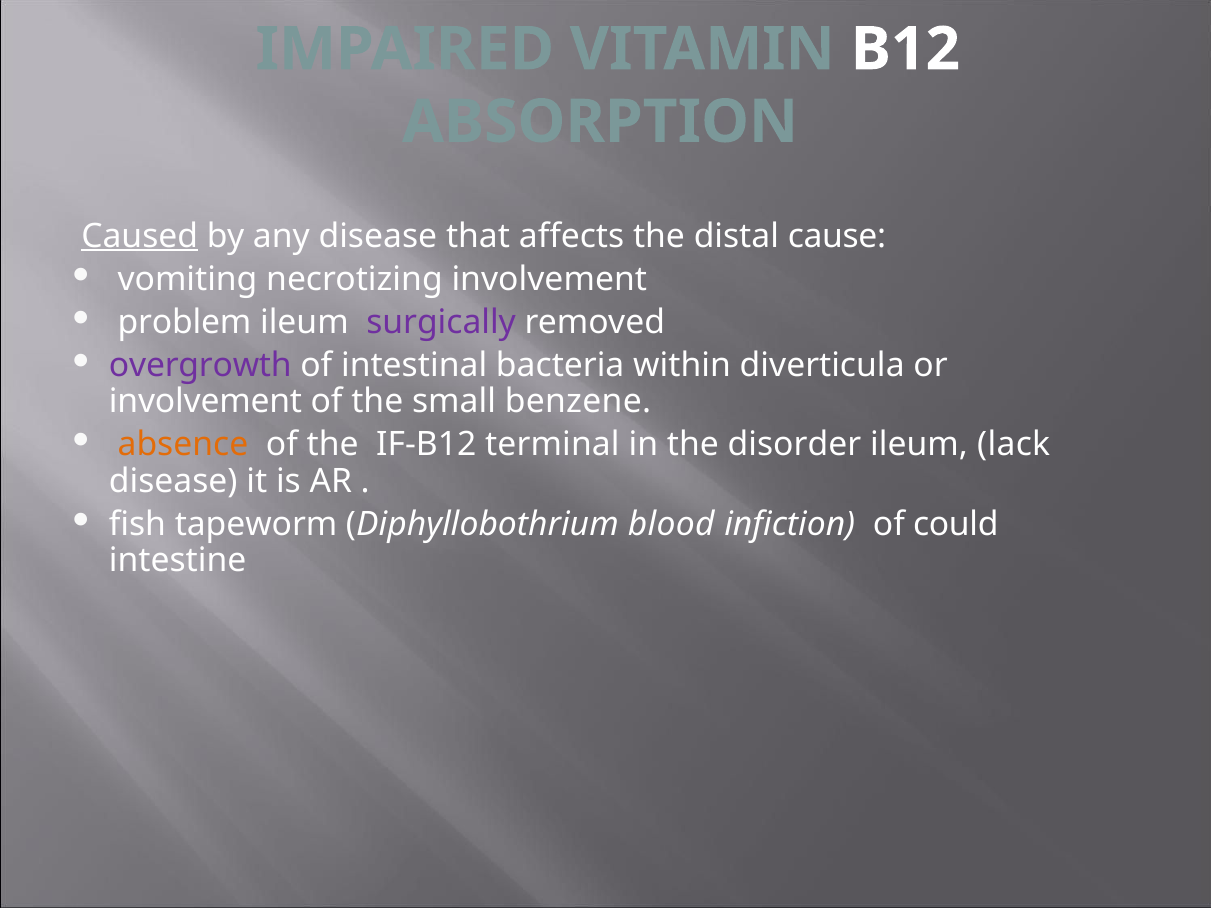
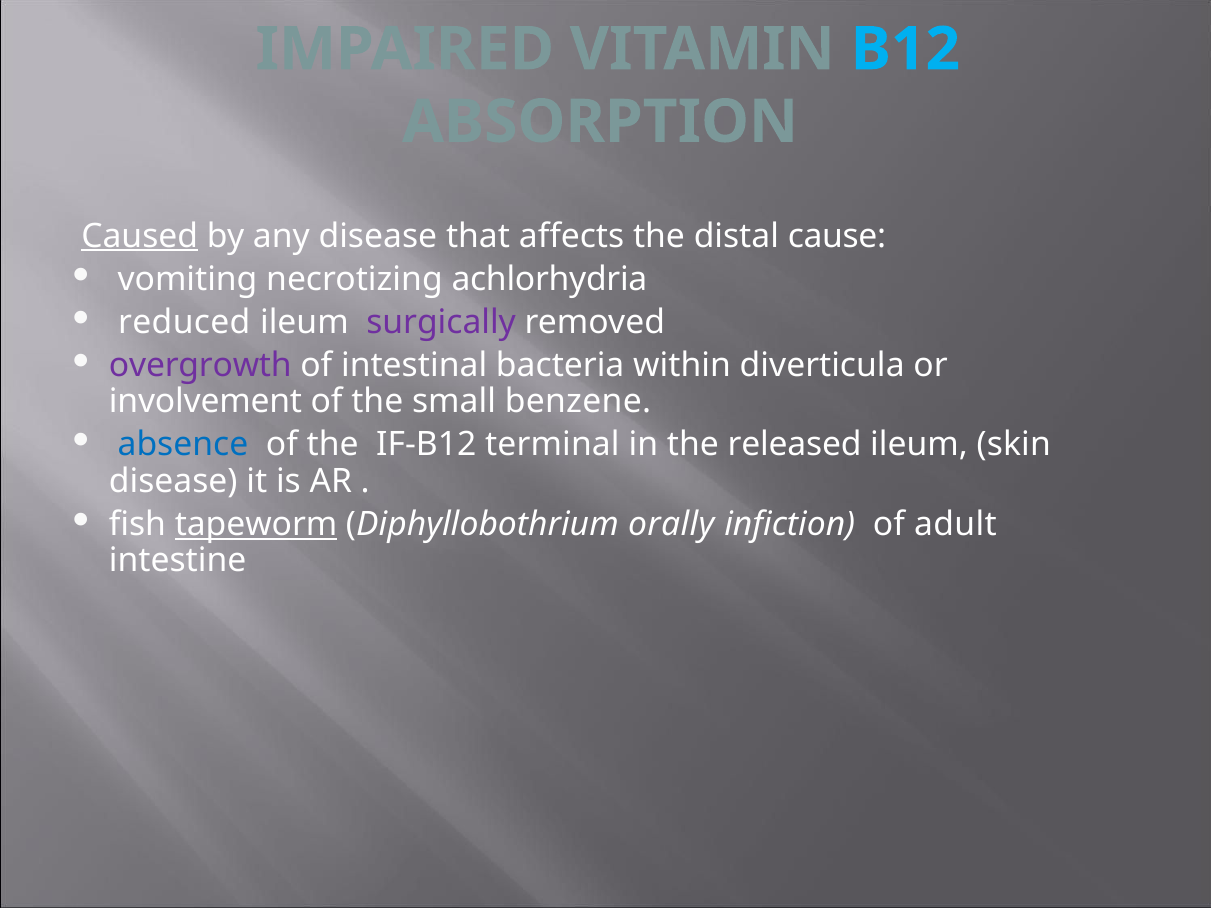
B12 colour: white -> light blue (905, 49)
necrotizing involvement: involvement -> achlorhydria (549, 279)
problem: problem -> reduced (184, 322)
absence colour: orange -> blue (183, 445)
disorder: disorder -> released (795, 445)
lack: lack -> skin (1014, 445)
tapeworm underline: none -> present (256, 524)
blood: blood -> orally (671, 524)
could: could -> adult (955, 524)
